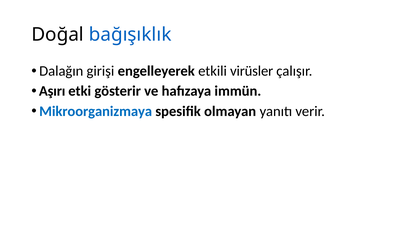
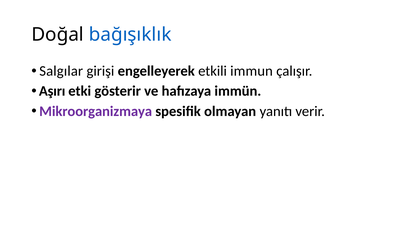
Dalağın: Dalağın -> Salgılar (61, 71)
virüsler: virüsler -> immun (252, 71)
Mikroorganizmaya colour: blue -> purple (96, 111)
